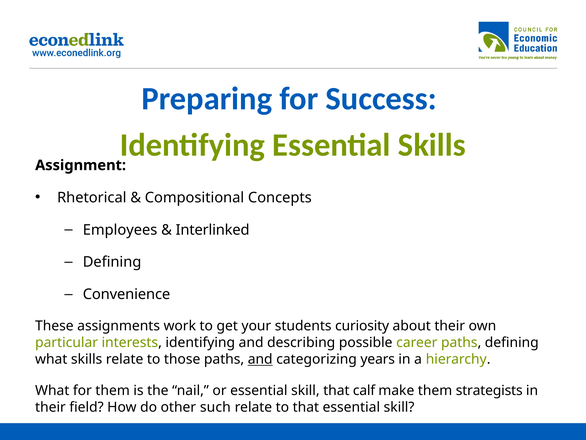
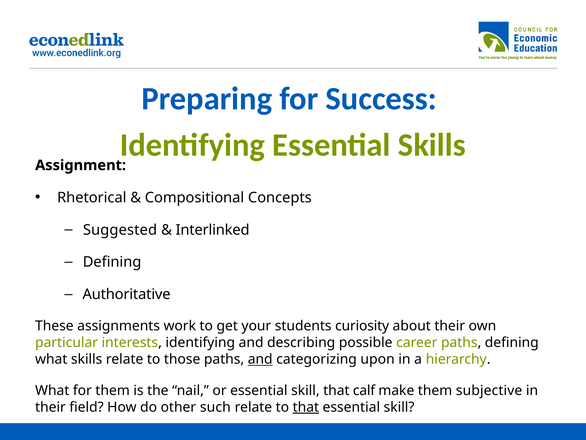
Employees: Employees -> Suggested (120, 230)
Convenience: Convenience -> Authoritative (127, 294)
years: years -> upon (378, 359)
strategists: strategists -> subjective (489, 390)
that underline: none -> present (306, 407)
